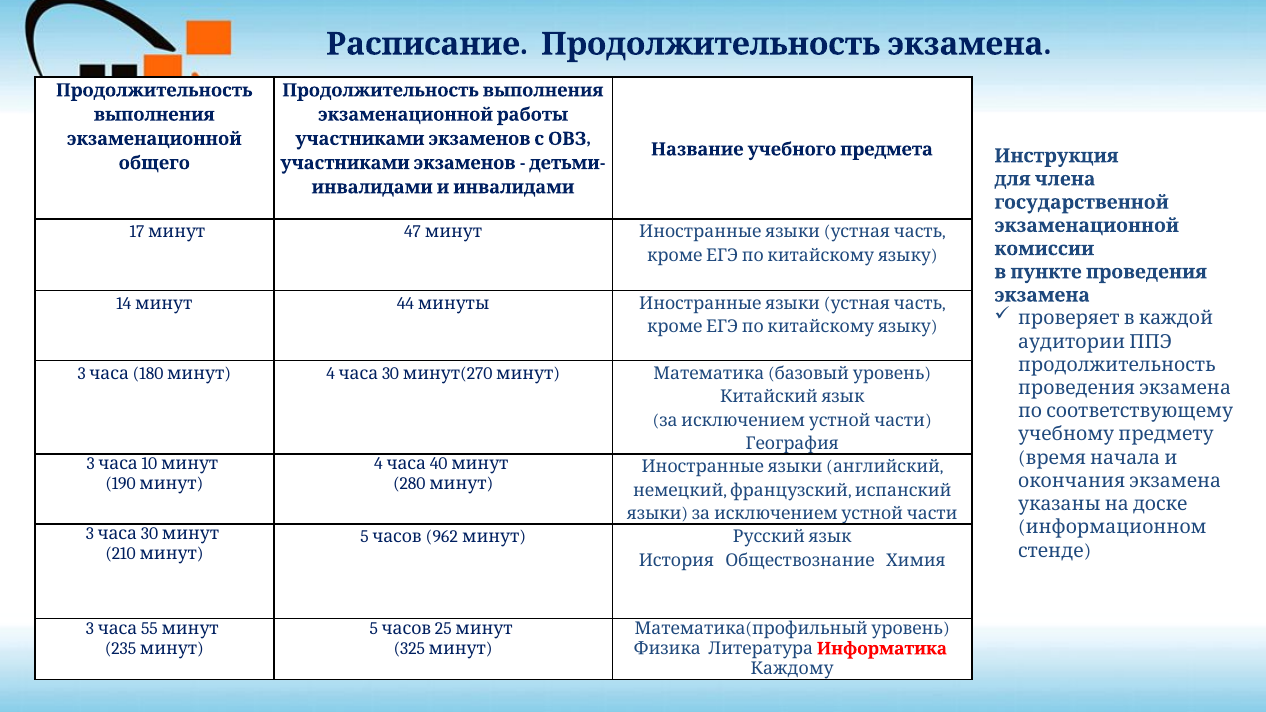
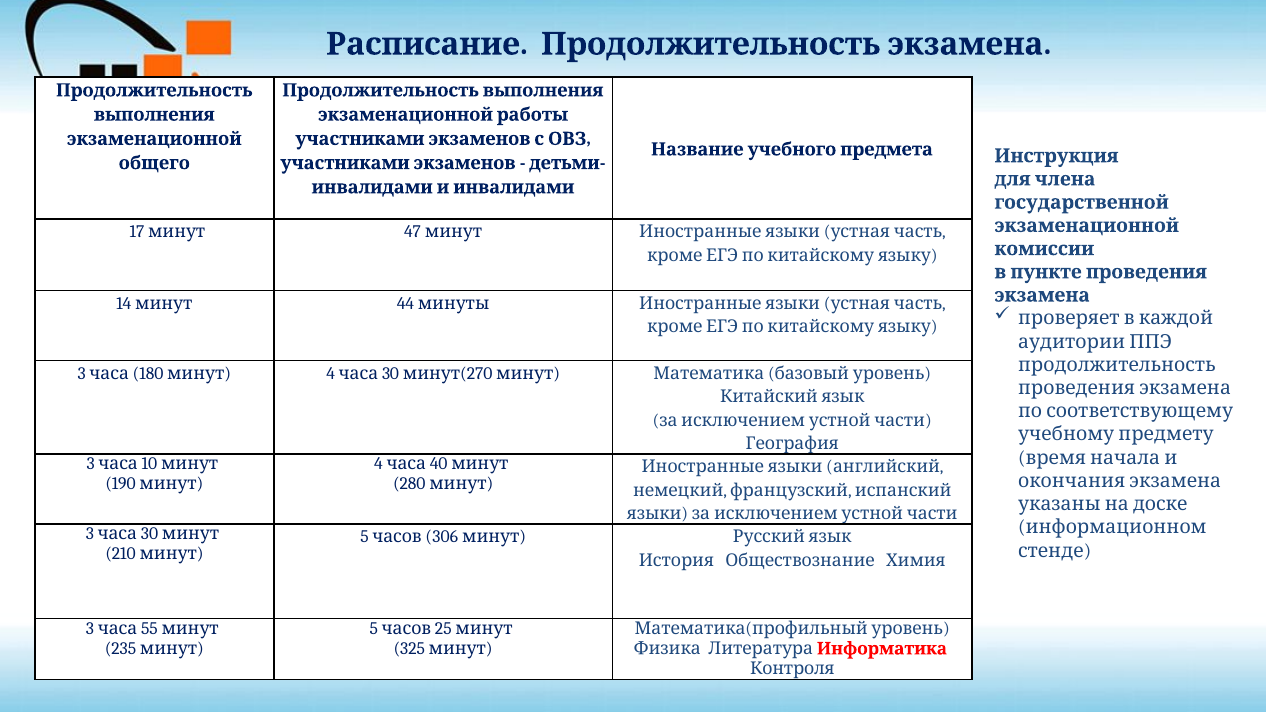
962: 962 -> 306 (442, 537)
Каждому: Каждому -> Контроля (792, 669)
